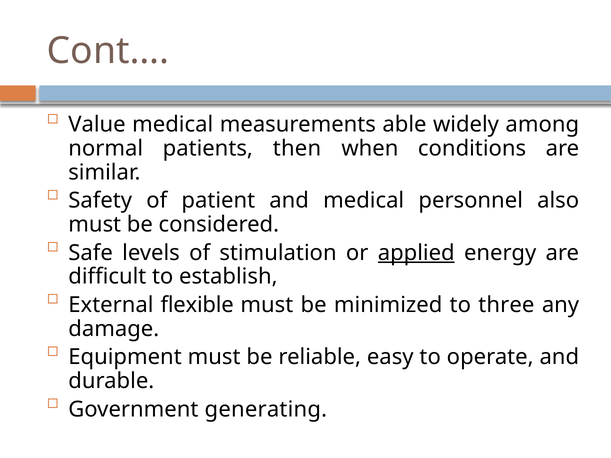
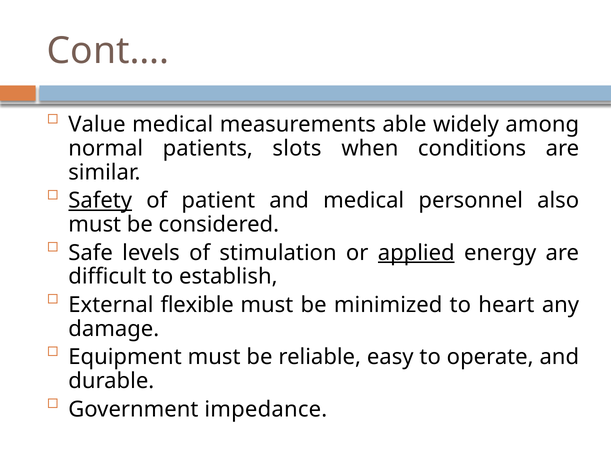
then: then -> slots (297, 149)
Safety underline: none -> present (100, 201)
three: three -> heart (506, 305)
generating: generating -> impedance (266, 410)
